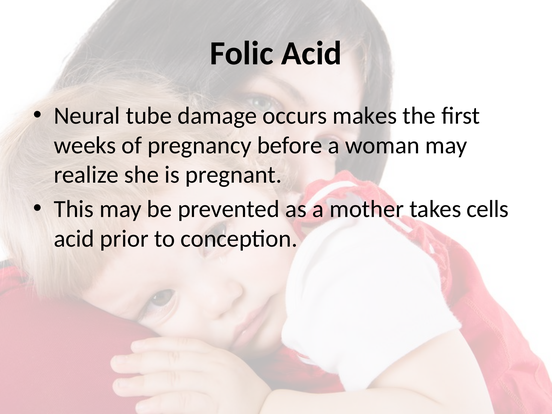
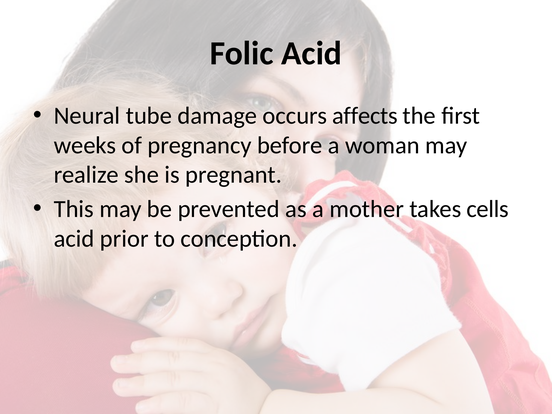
makes: makes -> affects (365, 116)
